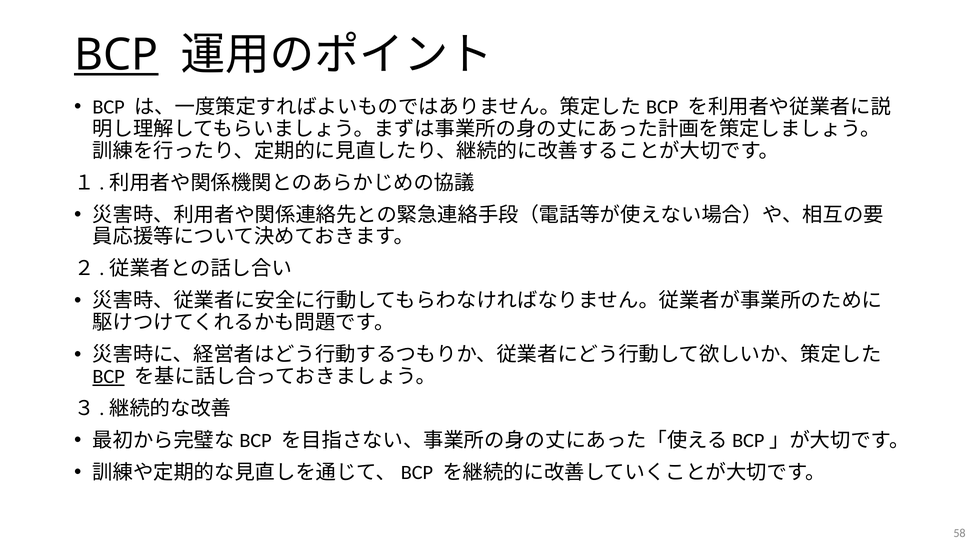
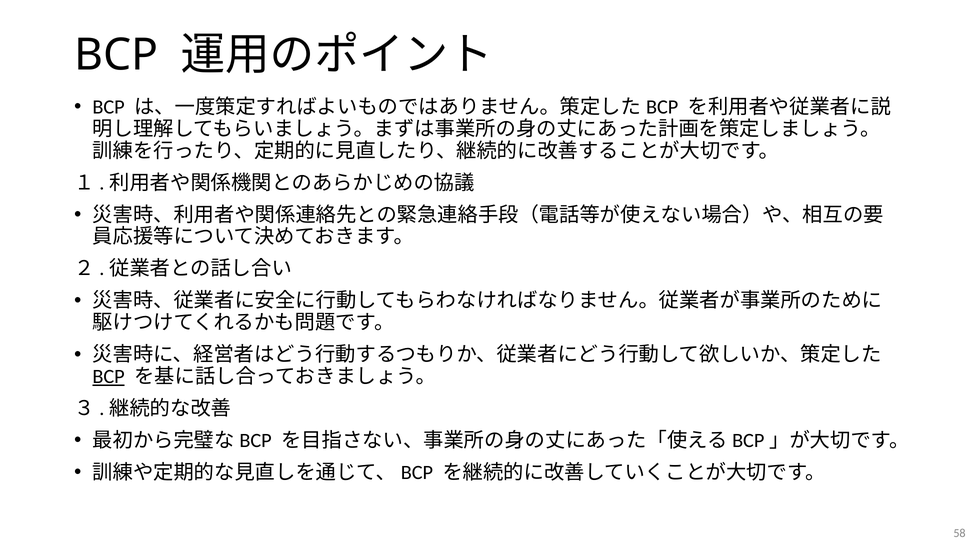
BCP underline: present -> none (116, 55)
